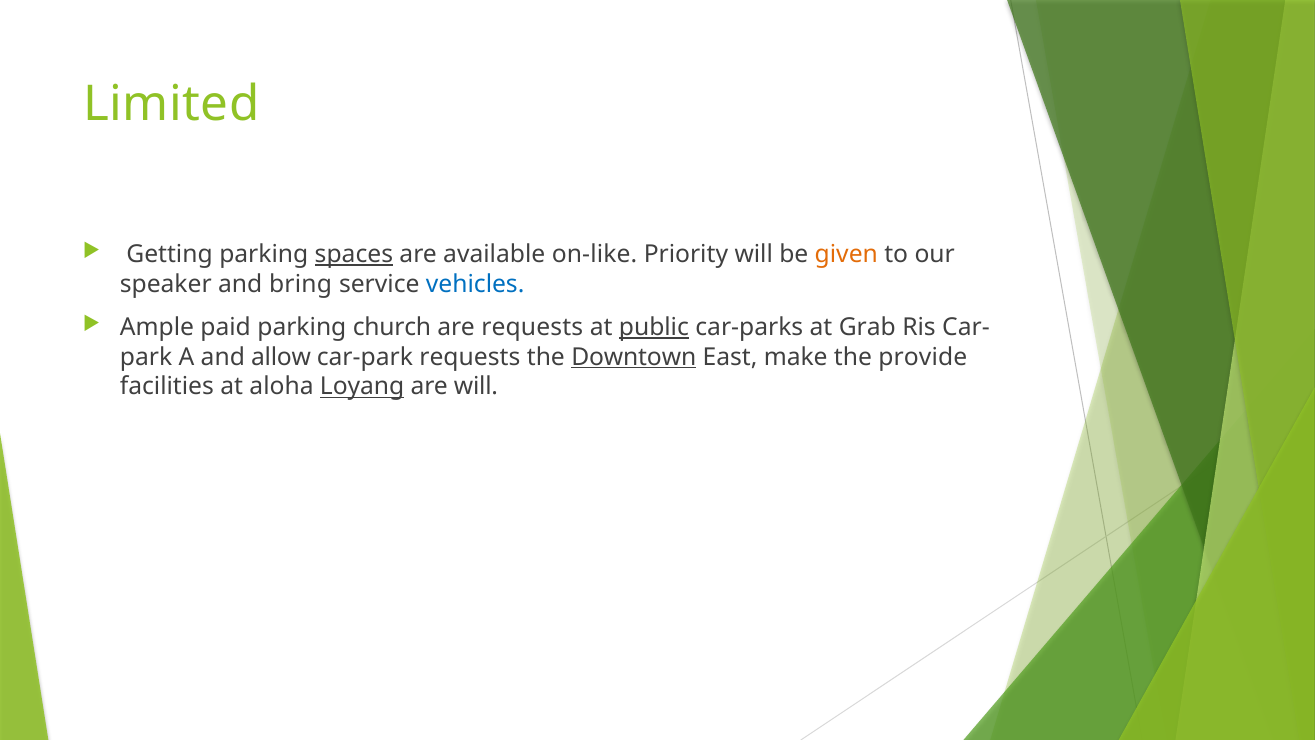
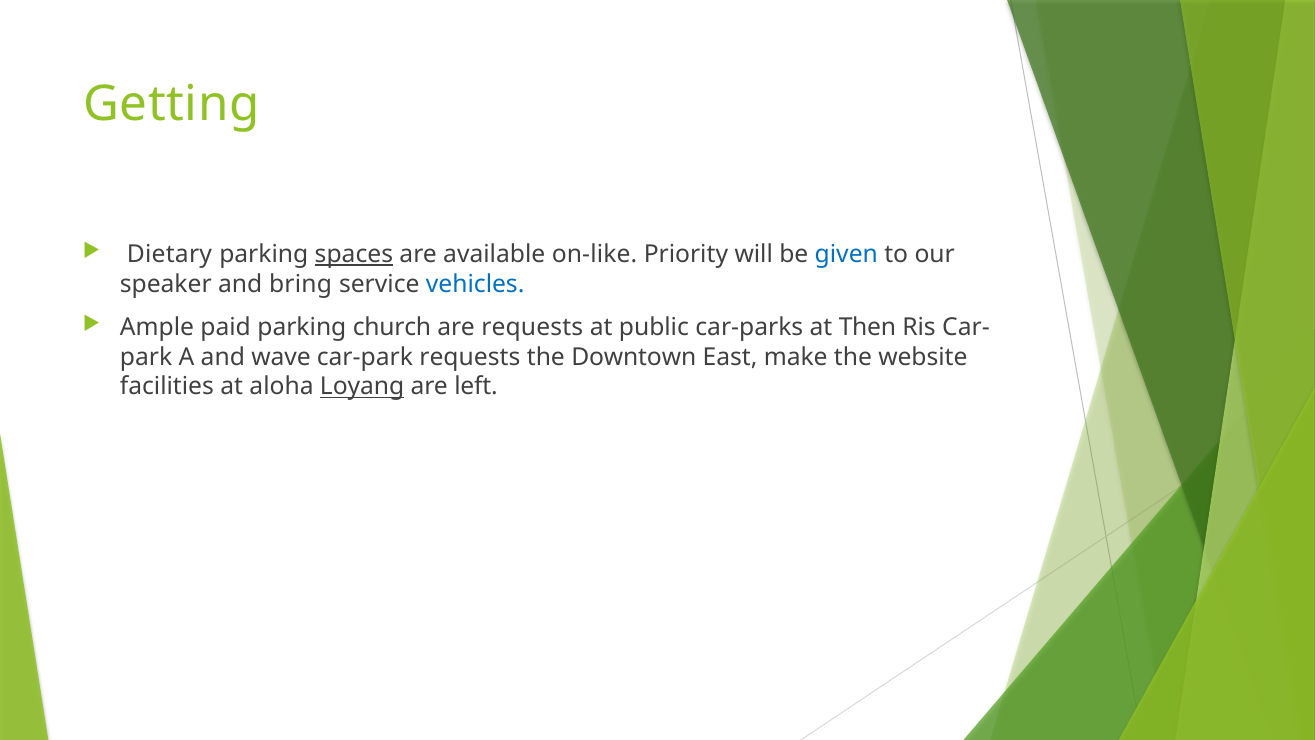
Limited: Limited -> Getting (171, 104)
Getting: Getting -> Dietary (169, 254)
given colour: orange -> blue (846, 254)
public underline: present -> none (654, 327)
Grab: Grab -> Then (867, 327)
allow: allow -> wave (281, 357)
Downtown underline: present -> none (634, 357)
provide: provide -> website (923, 357)
are will: will -> left (476, 387)
